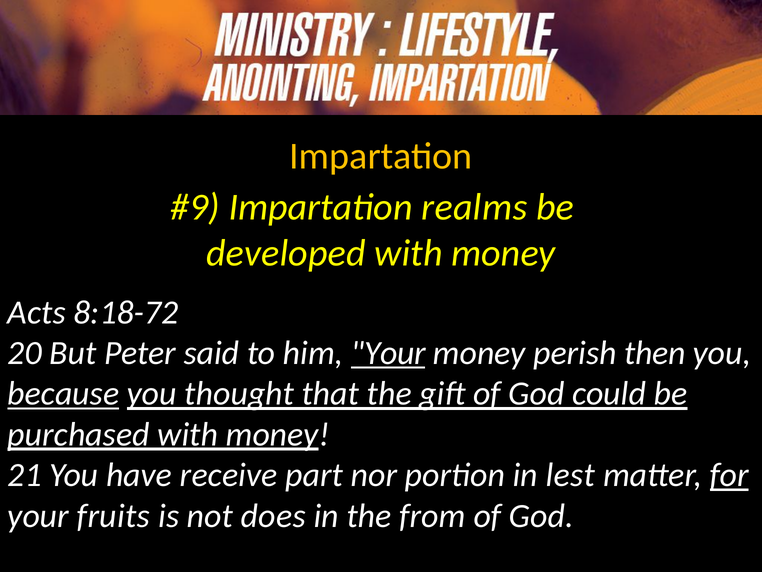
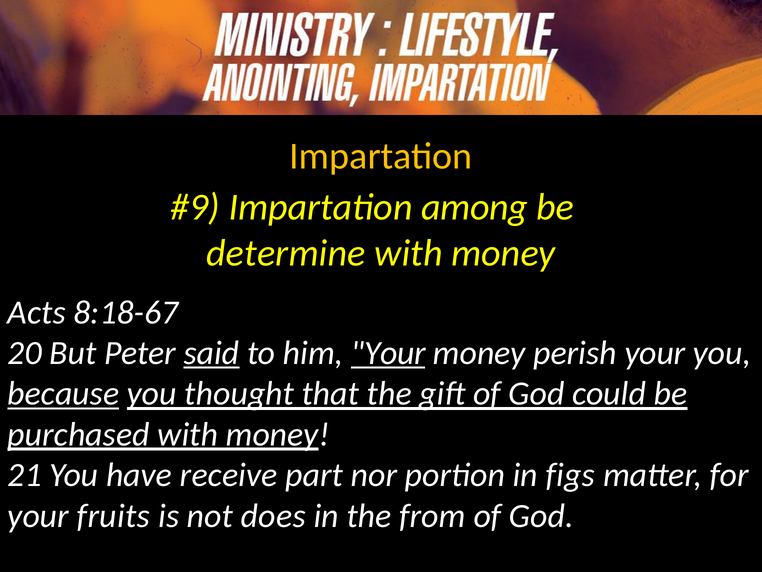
realms: realms -> among (475, 207)
developed: developed -> determine (286, 253)
8:18-72: 8:18-72 -> 8:18-67 (126, 312)
said underline: none -> present (211, 353)
perish then: then -> your (655, 353)
lest: lest -> figs (570, 475)
for underline: present -> none (729, 475)
